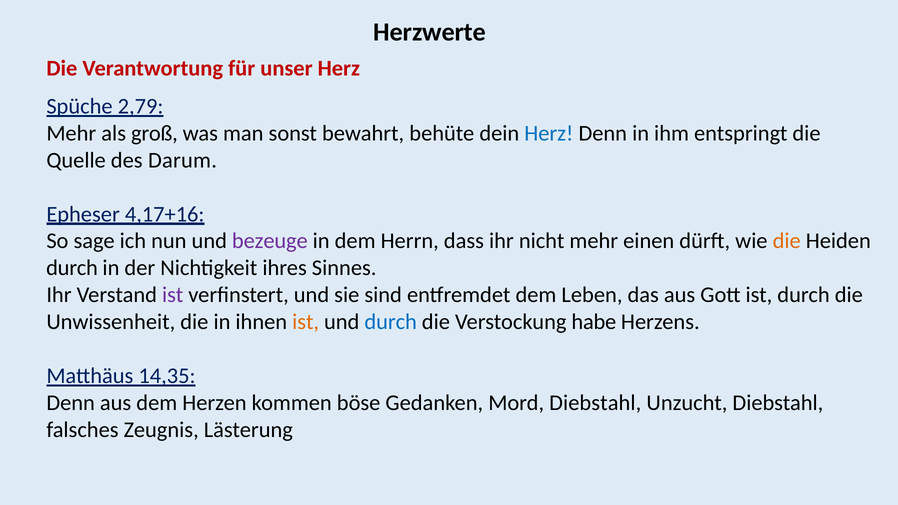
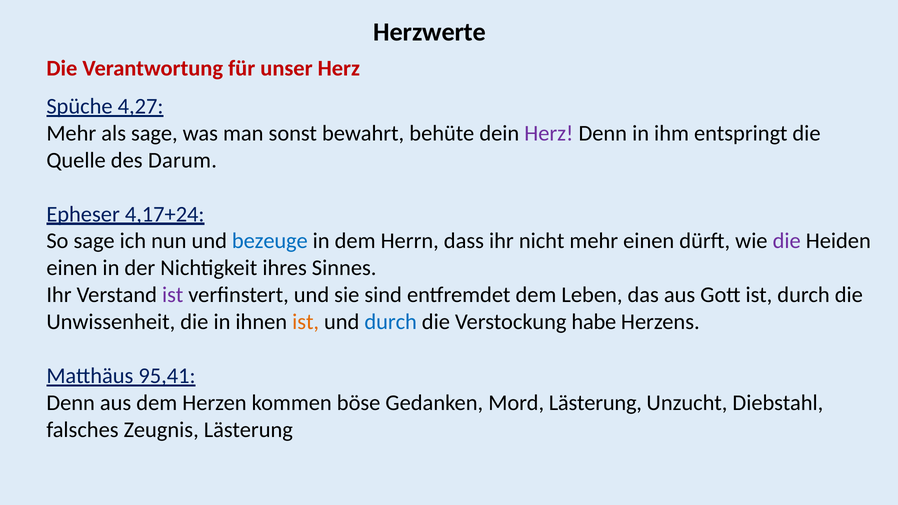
2,79: 2,79 -> 4,27 (141, 106)
als groß: groß -> sage (154, 133)
Herz colour: blue -> purple (549, 133)
4,17+16: 4,17+16 -> 4,17+24 (165, 214)
bezeuge colour: purple -> blue (270, 241)
die colour: orange -> purple (787, 241)
durch: durch -> einen (72, 268)
14,35: 14,35 -> 95,41 (167, 376)
Mord Diebstahl: Diebstahl -> Lästerung (595, 403)
